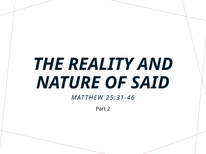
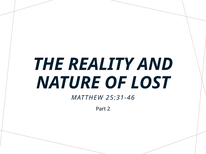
SAID: SAID -> LOST (150, 83)
